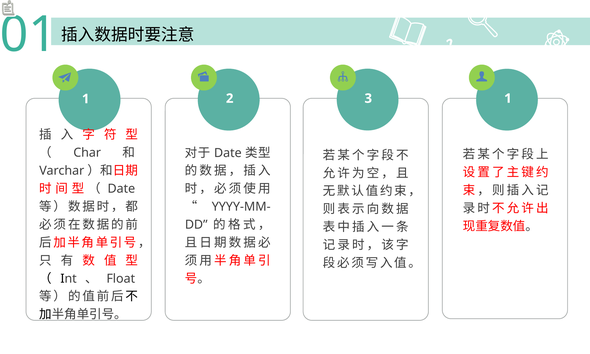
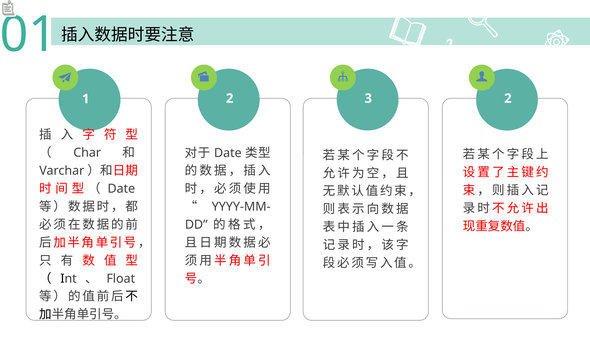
2 1: 1 -> 2 (508, 98)
